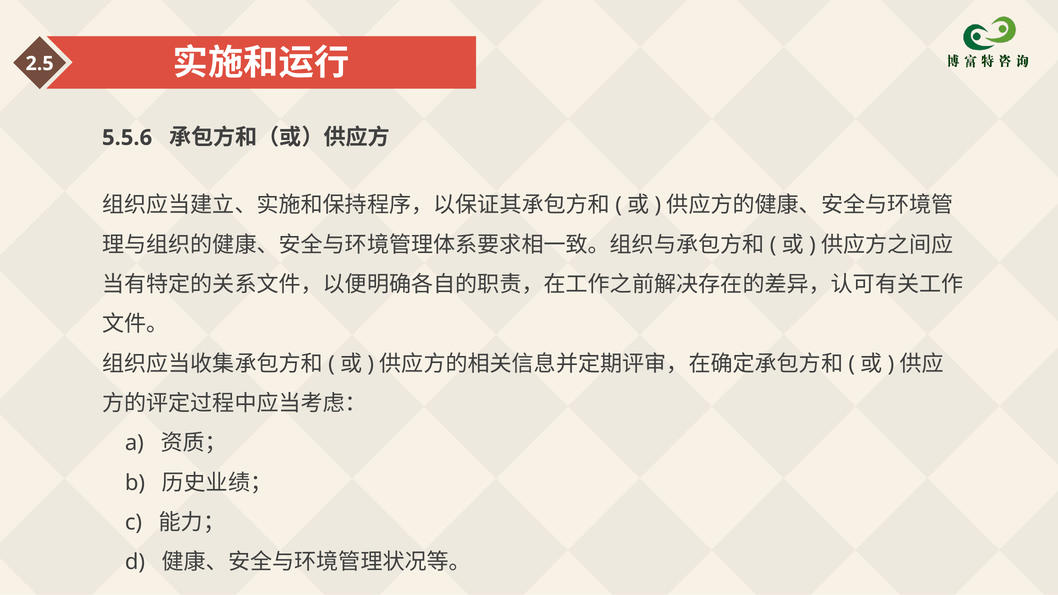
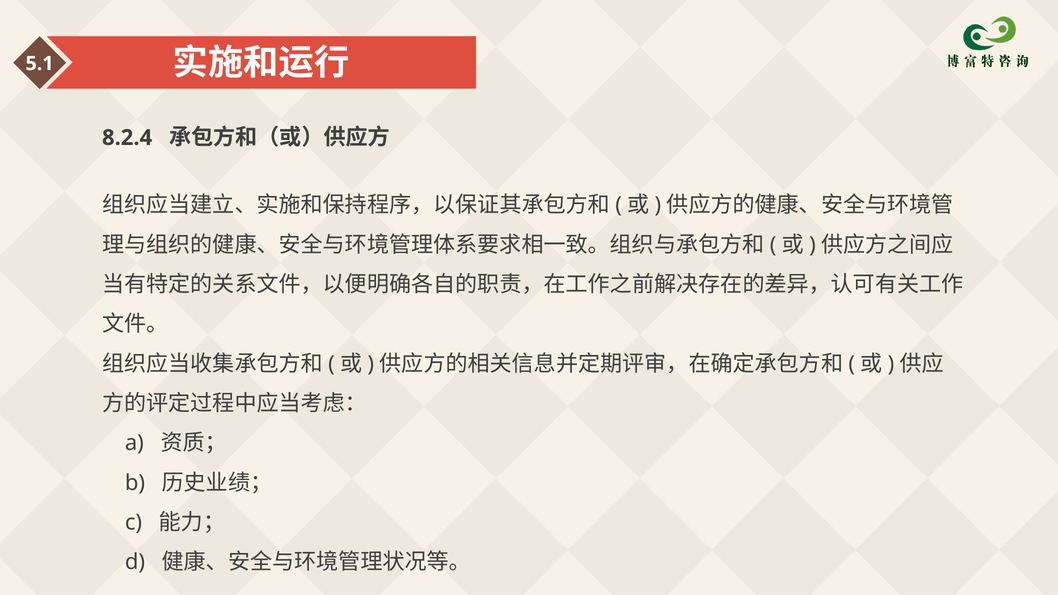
2.5: 2.5 -> 5.1 (40, 64)
5.5.6: 5.5.6 -> 8.2.4 (127, 138)
